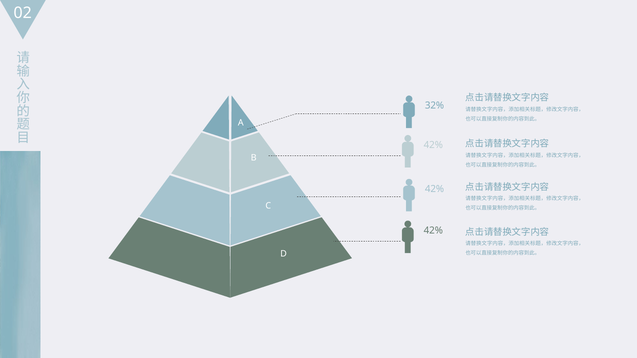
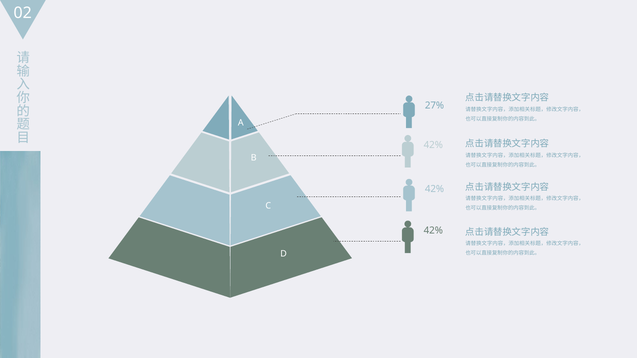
32%: 32% -> 27% (434, 106)
